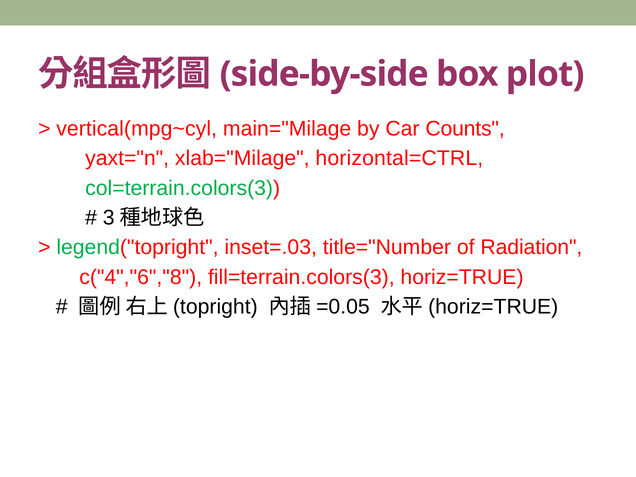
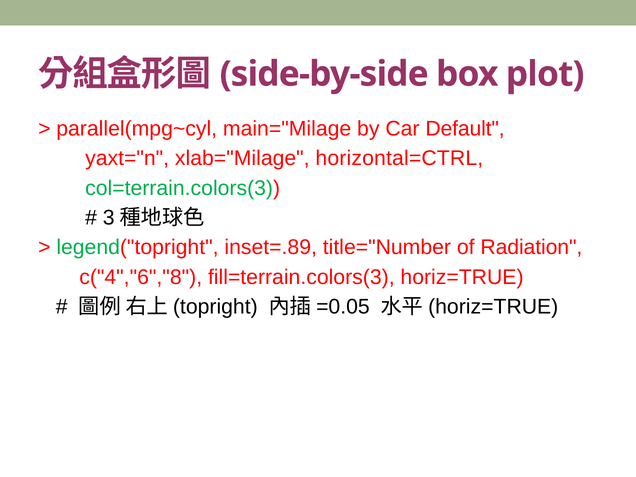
vertical(mpg~cyl: vertical(mpg~cyl -> parallel(mpg~cyl (137, 129)
Counts: Counts -> Default (465, 129)
inset=.03: inset=.03 -> inset=.89 (271, 247)
